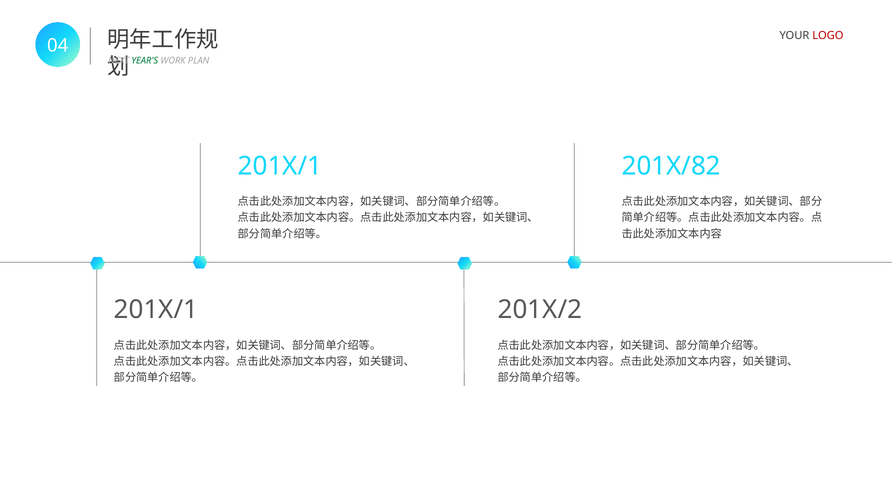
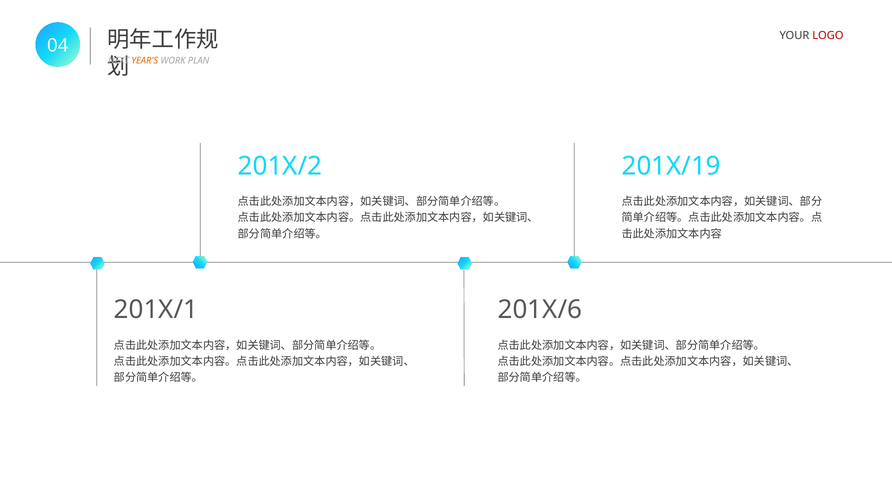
YEAR'S colour: green -> orange (145, 61)
201X/1: 201X/1 -> 201X/2 (280, 166)
201X/82: 201X/82 -> 201X/19 (671, 166)
201X/2: 201X/2 -> 201X/6 (540, 310)
